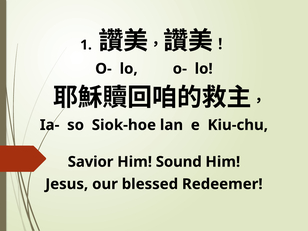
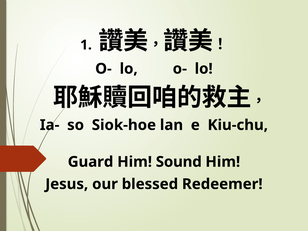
Savior: Savior -> Guard (91, 162)
